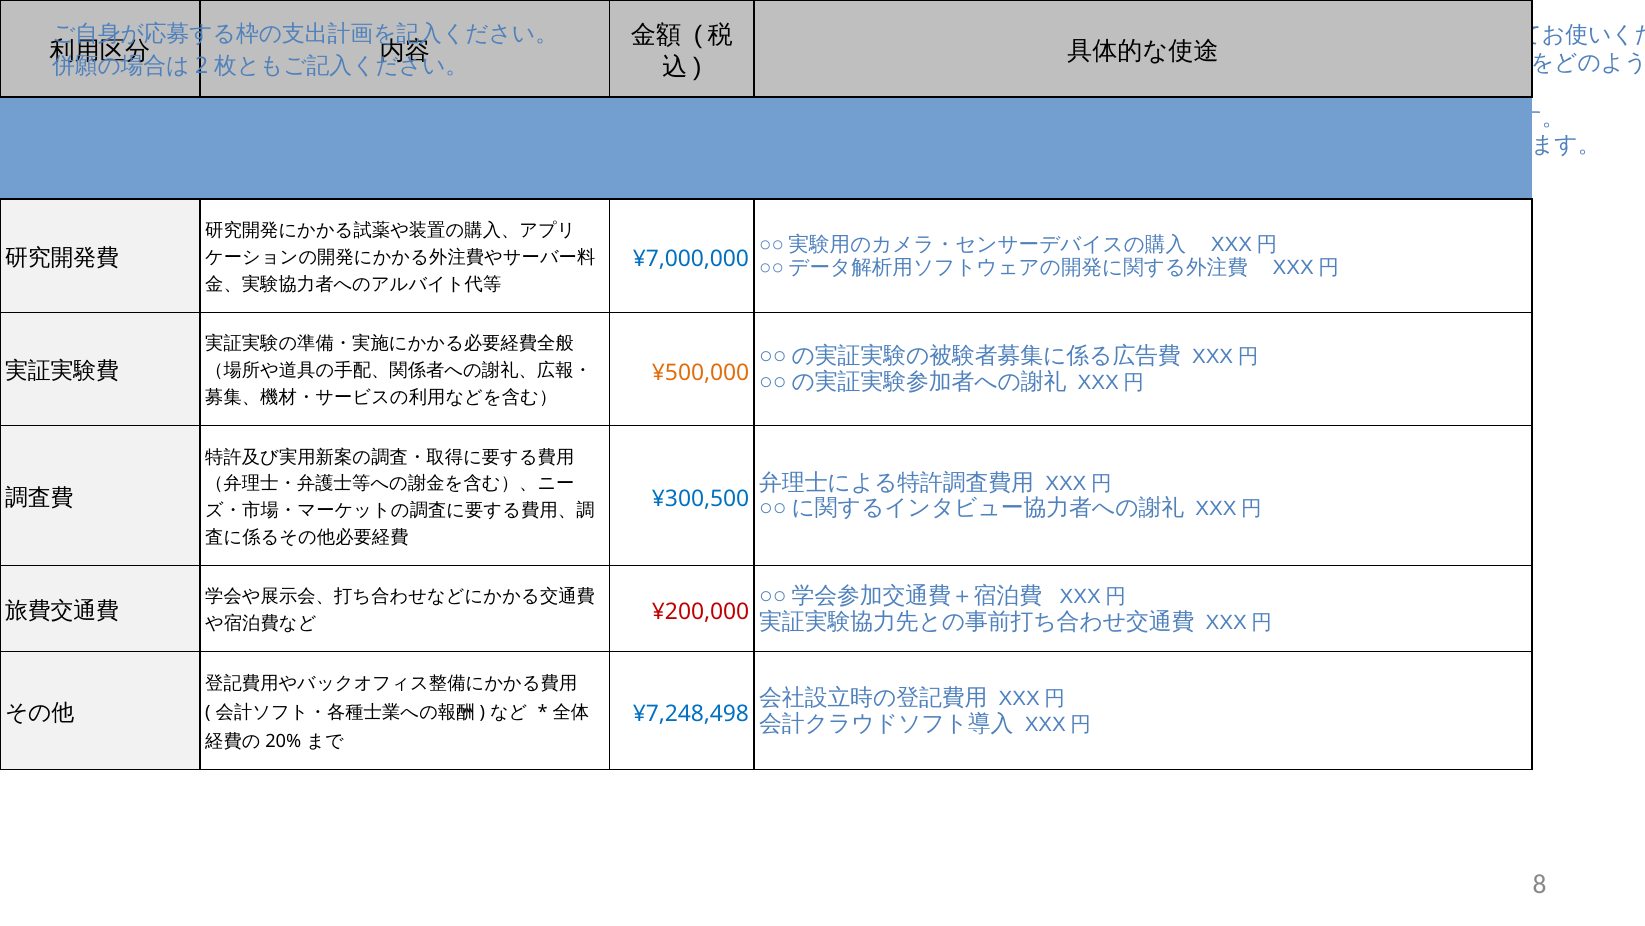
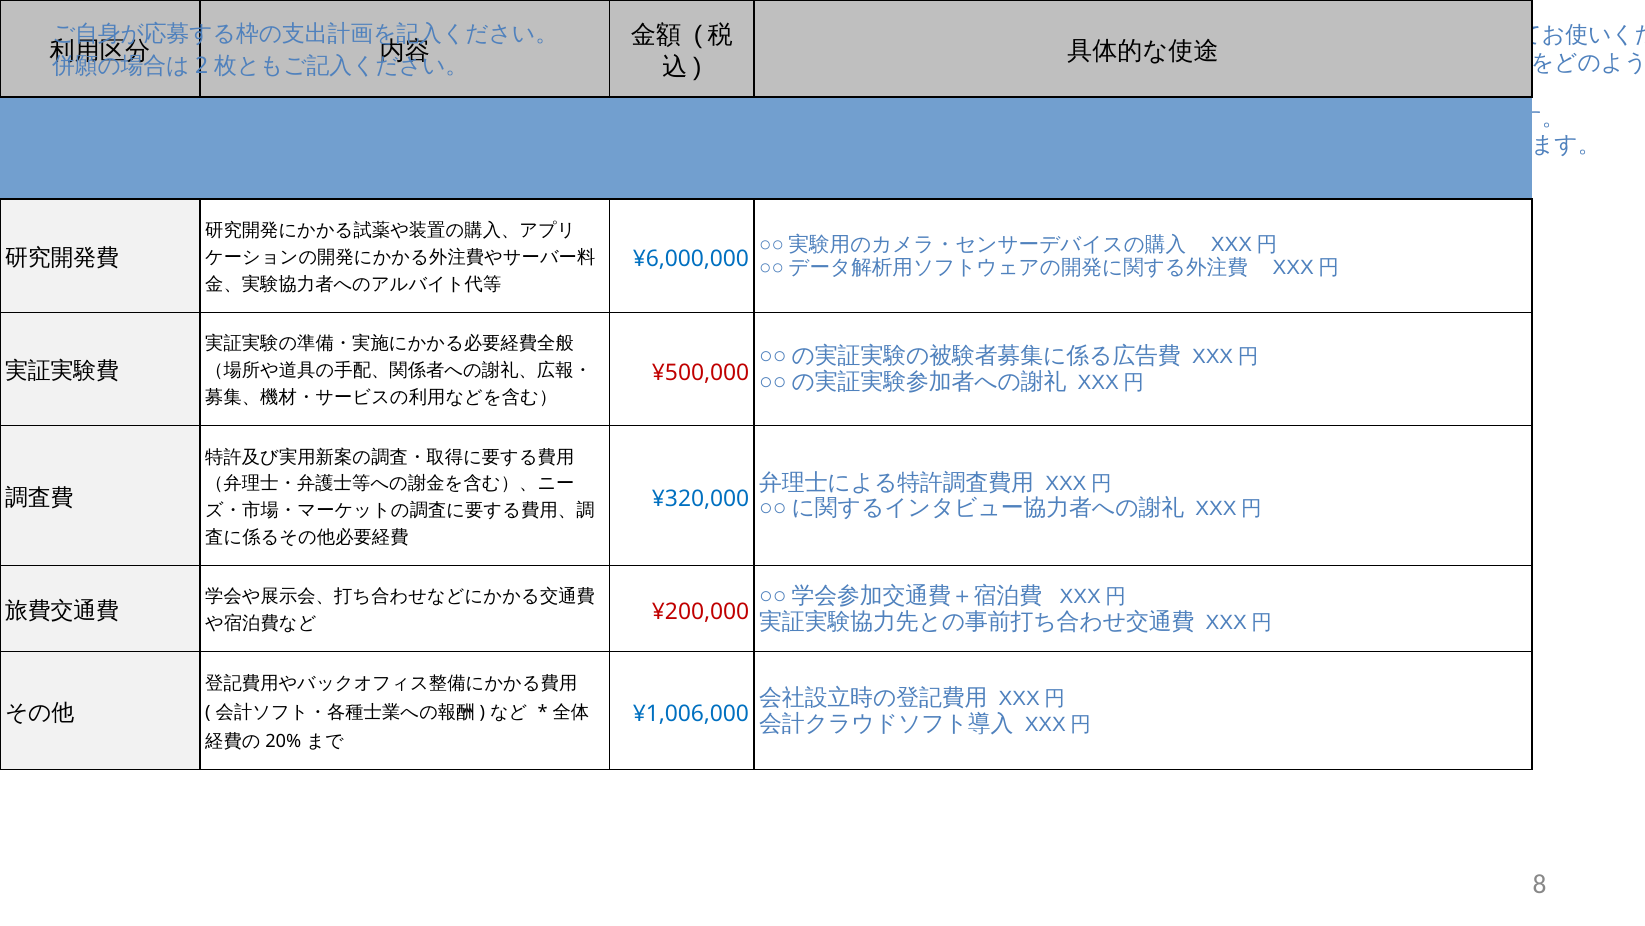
¥7,000,000: ¥7,000,000 -> ¥6,000,000 (691, 259)
¥500,000 colour: orange -> red (701, 372)
¥300,500: ¥300,500 -> ¥320,000 (701, 499)
¥7,248,498: ¥7,248,498 -> ¥1,006,000 (691, 714)
